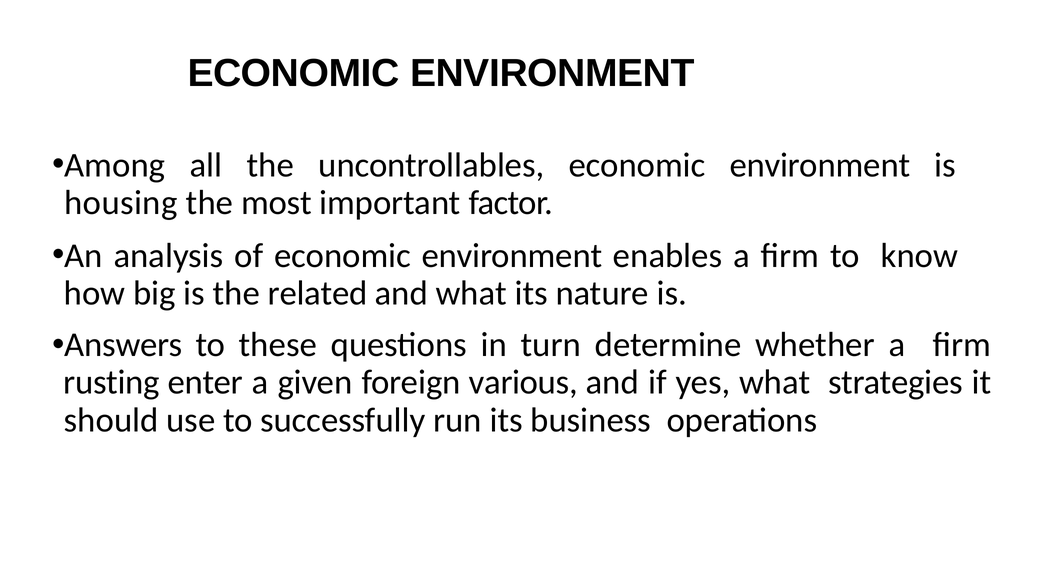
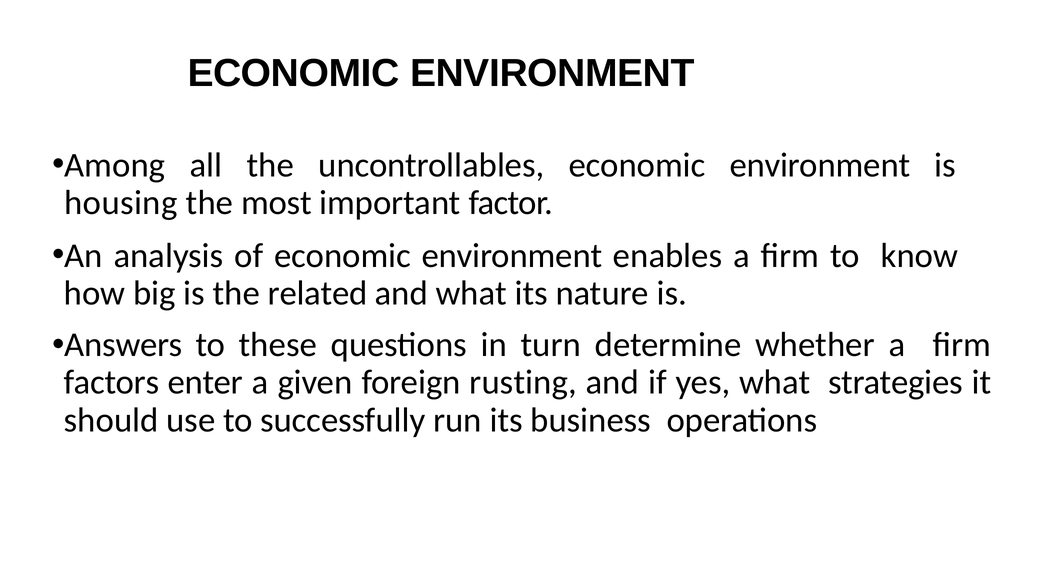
rusting: rusting -> factors (111, 383)
various: various -> rusting (523, 383)
